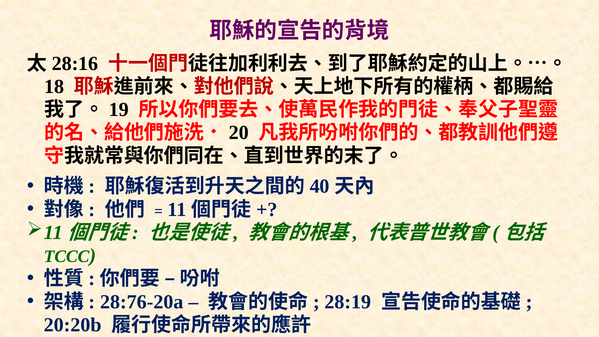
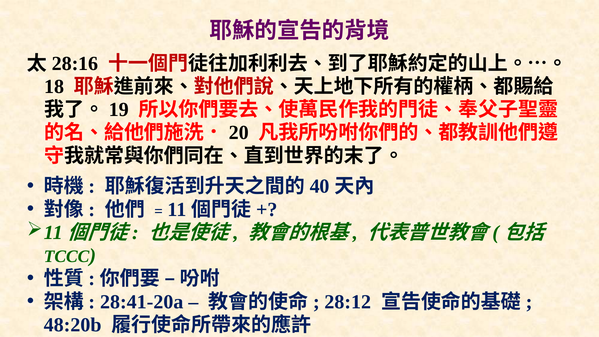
28:76-20a: 28:76-20a -> 28:41-20a (142, 302)
28:19: 28:19 -> 28:12 (348, 302)
20:20b: 20:20b -> 48:20b (73, 325)
